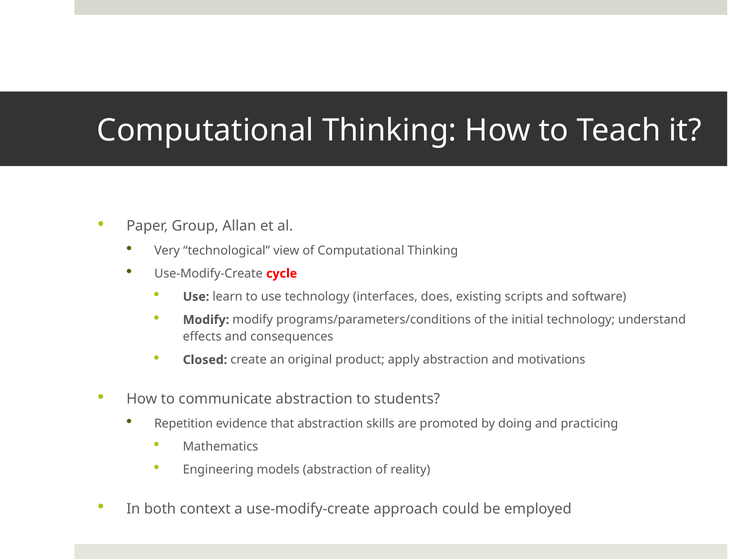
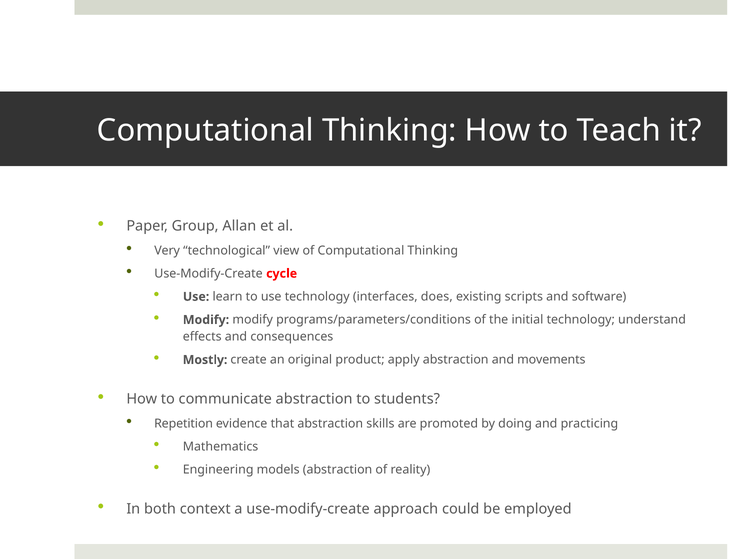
Closed: Closed -> Mostly (205, 360)
motivations: motivations -> movements (551, 360)
